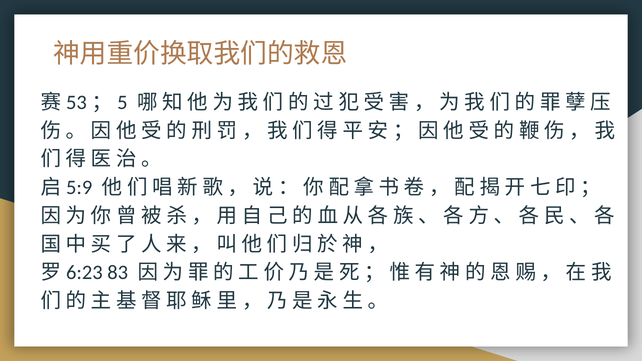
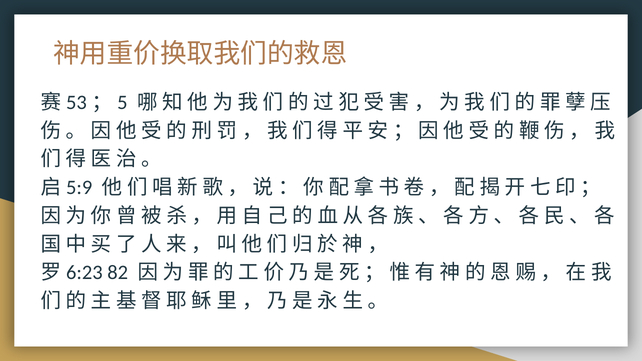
83: 83 -> 82 (118, 273)
